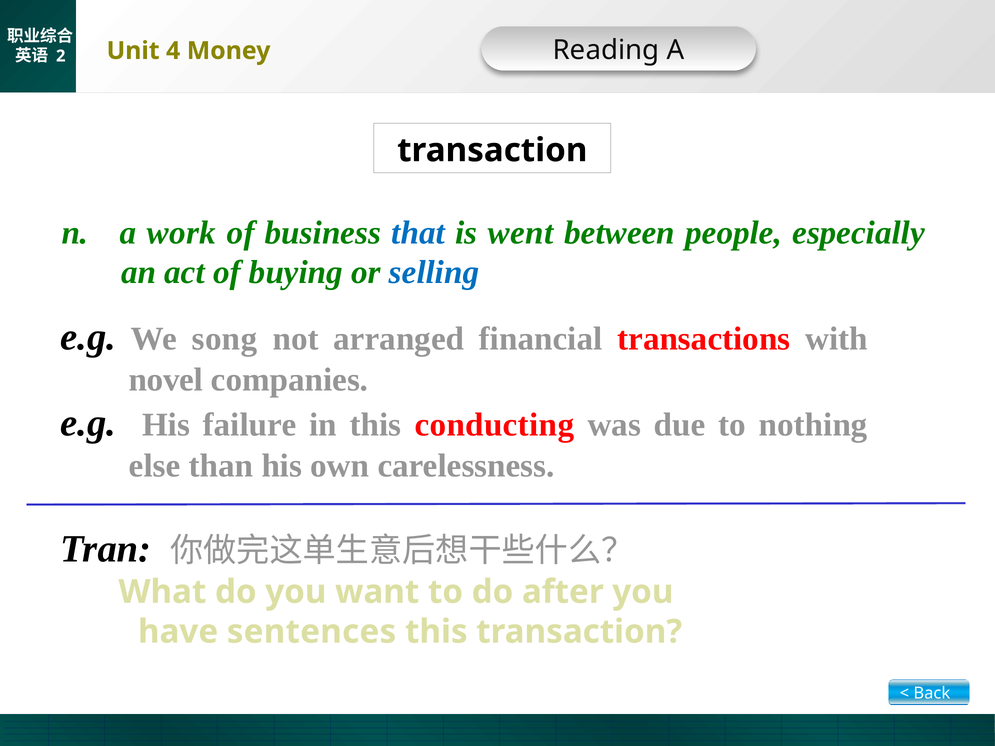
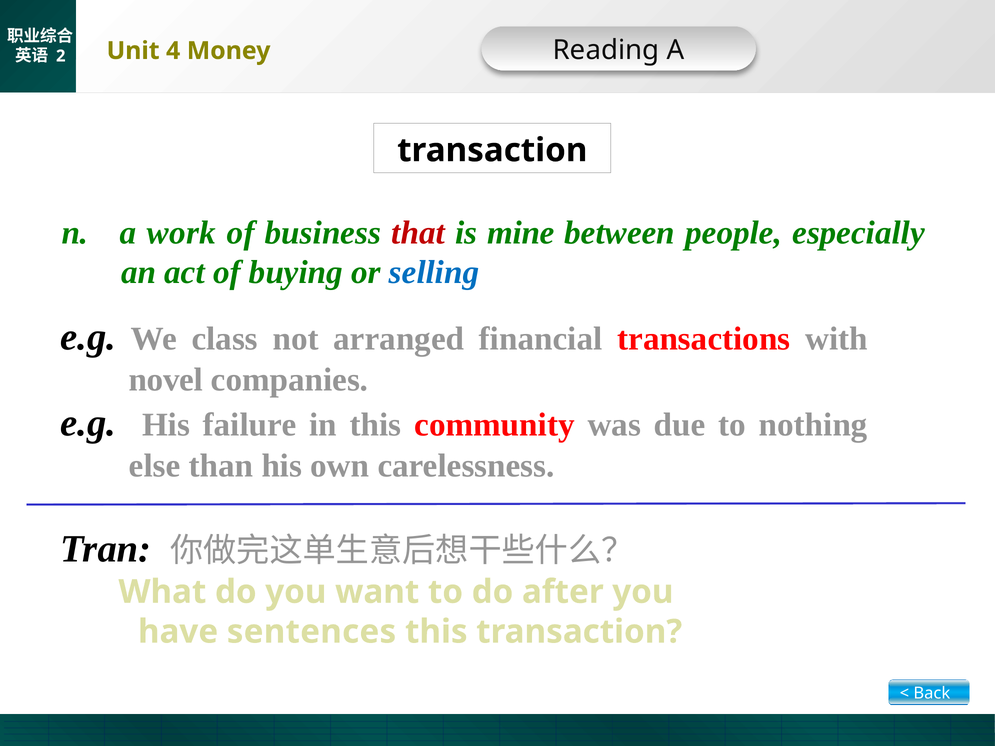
that colour: blue -> red (418, 233)
went: went -> mine (521, 233)
song: song -> class (225, 339)
conducting: conducting -> community (495, 425)
